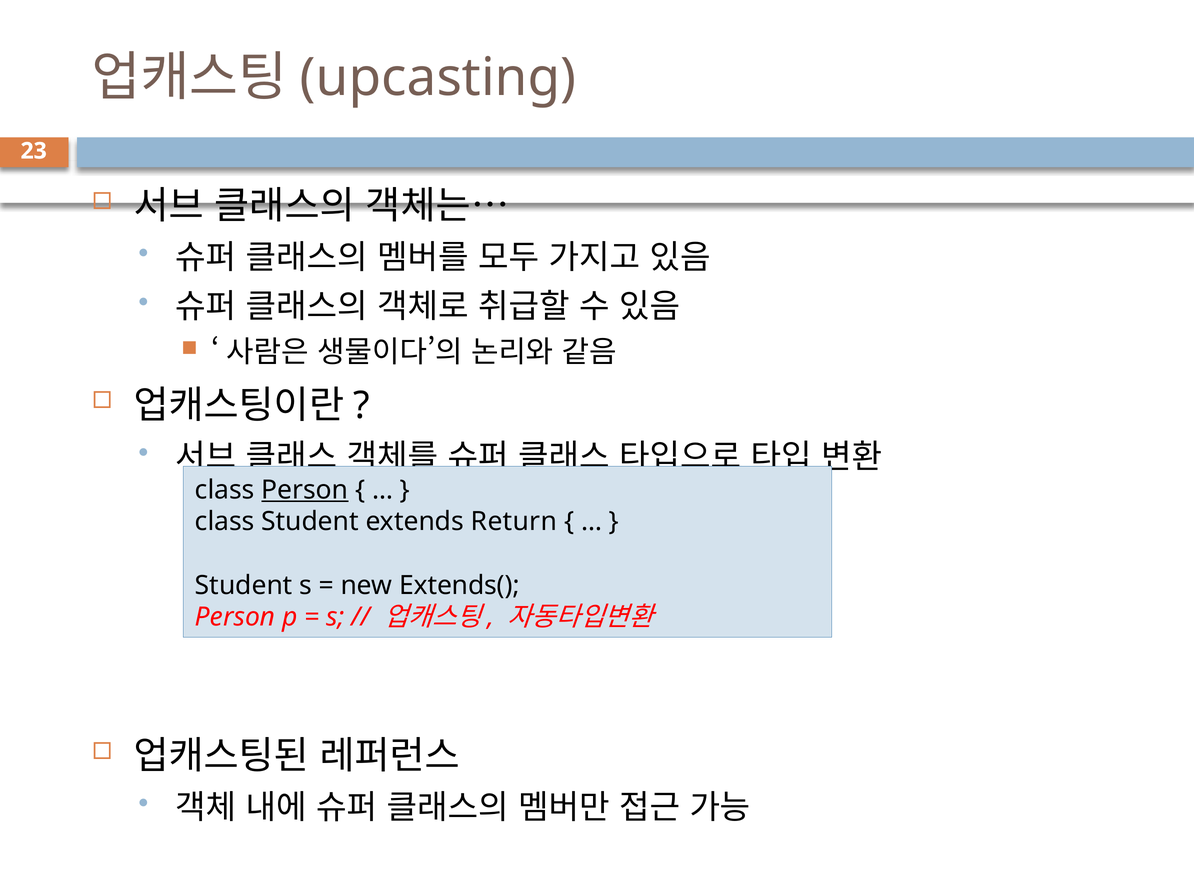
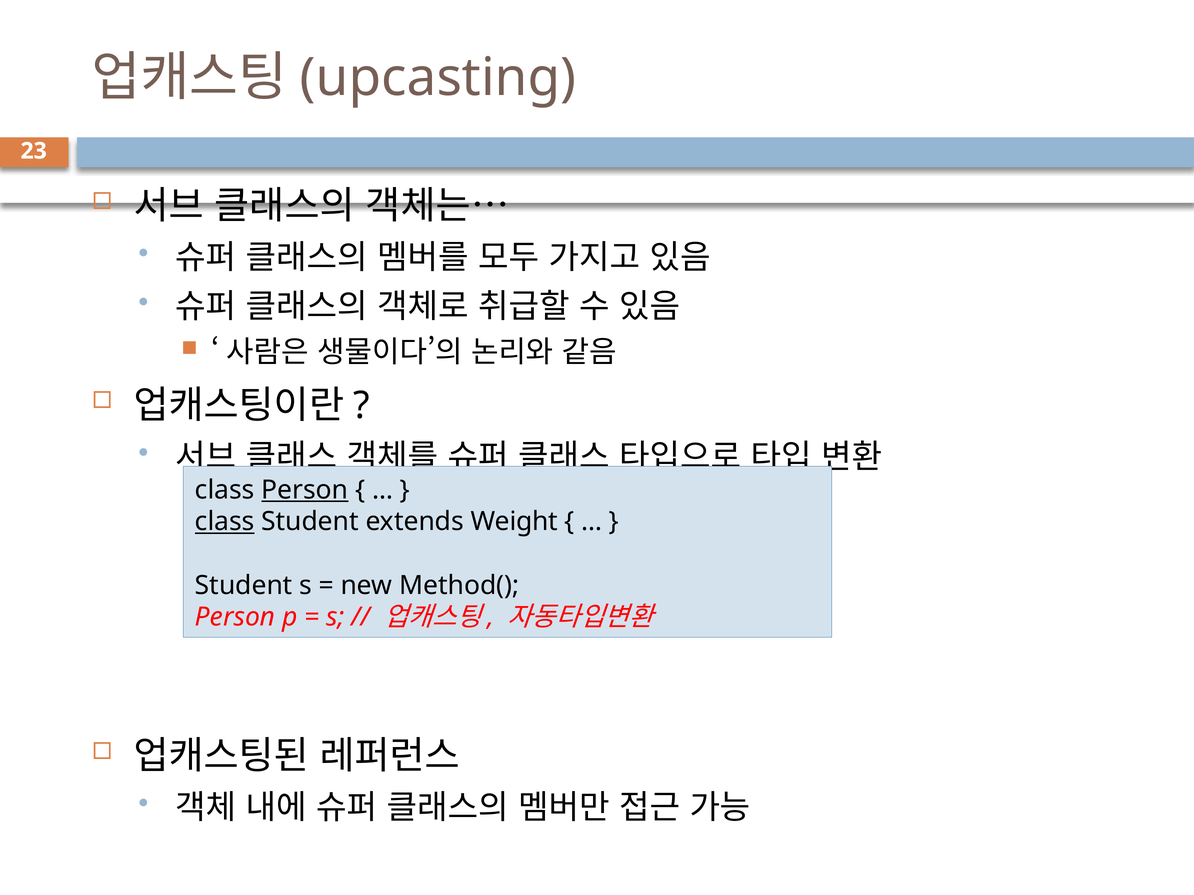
class underline: none -> present (225, 522)
Return: Return -> Weight (514, 522)
Extends(: Extends( -> Method( (459, 586)
